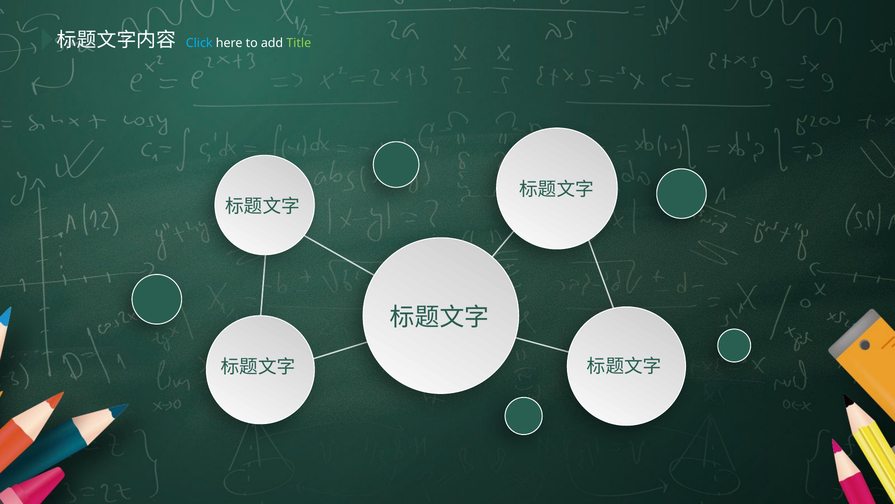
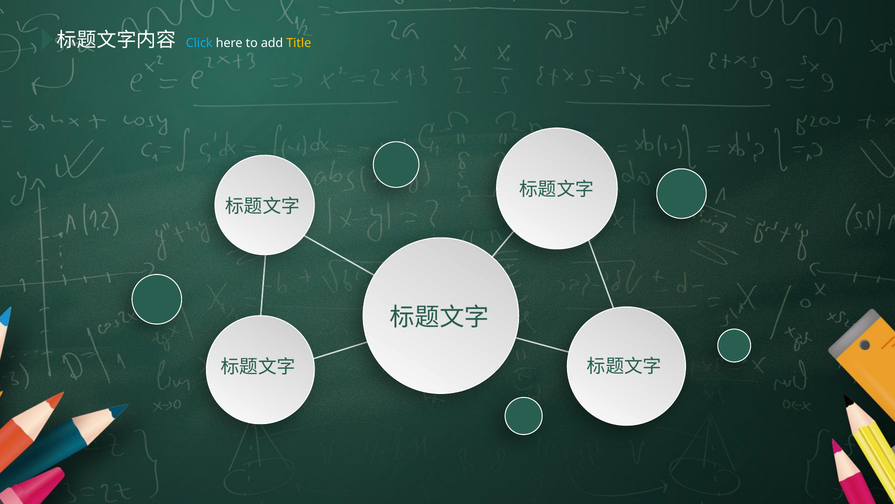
Title colour: light green -> yellow (299, 43)
